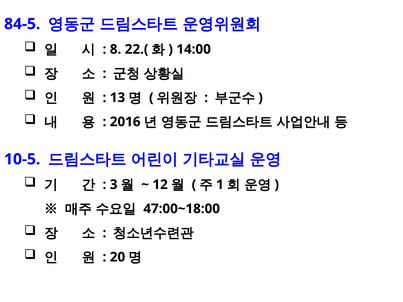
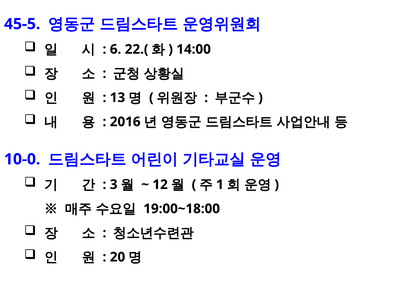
84-5: 84-5 -> 45-5 (22, 24)
8: 8 -> 6 (116, 49)
10-5: 10-5 -> 10-0 (22, 159)
47:00~18:00: 47:00~18:00 -> 19:00~18:00 (182, 209)
